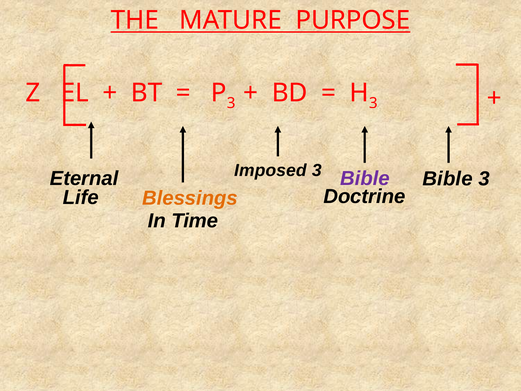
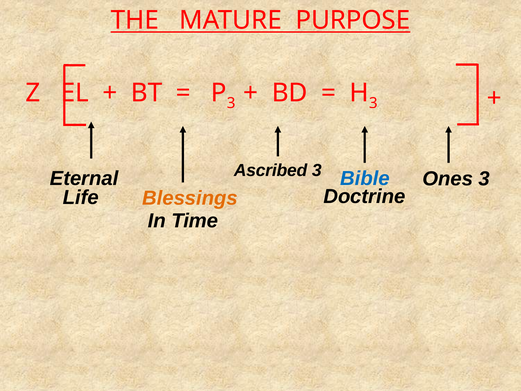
Imposed: Imposed -> Ascribed (271, 170)
Bible colour: purple -> blue (365, 178)
Bible: Bible -> Ones (448, 179)
